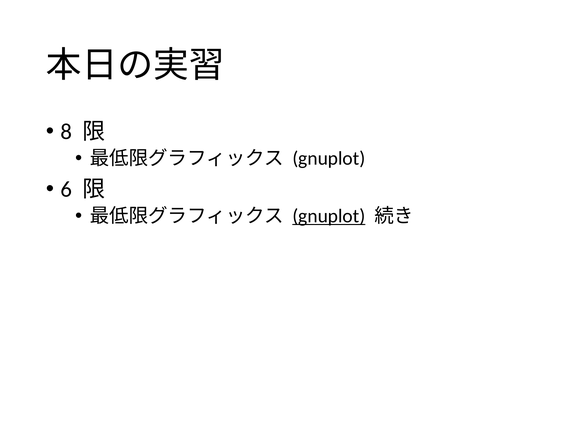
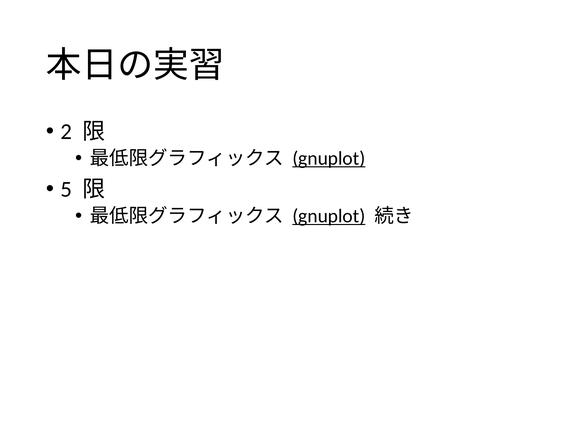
8: 8 -> 2 (66, 132)
gnuplot underline: none -> present (329, 158)
6: 6 -> 5 (66, 189)
